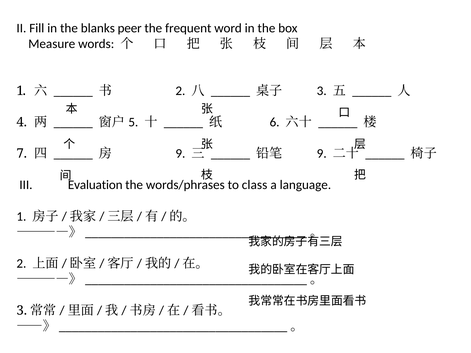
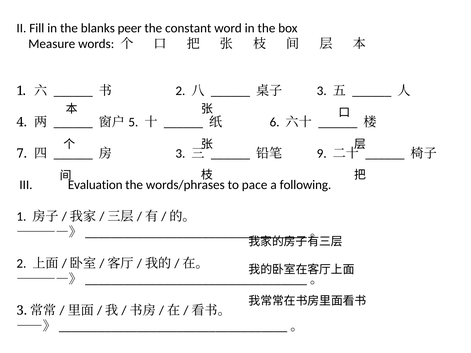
frequent: frequent -> constant (188, 28)
9: 9 -> 3 (180, 154)
class: class -> pace (255, 185)
language: language -> following (305, 185)
